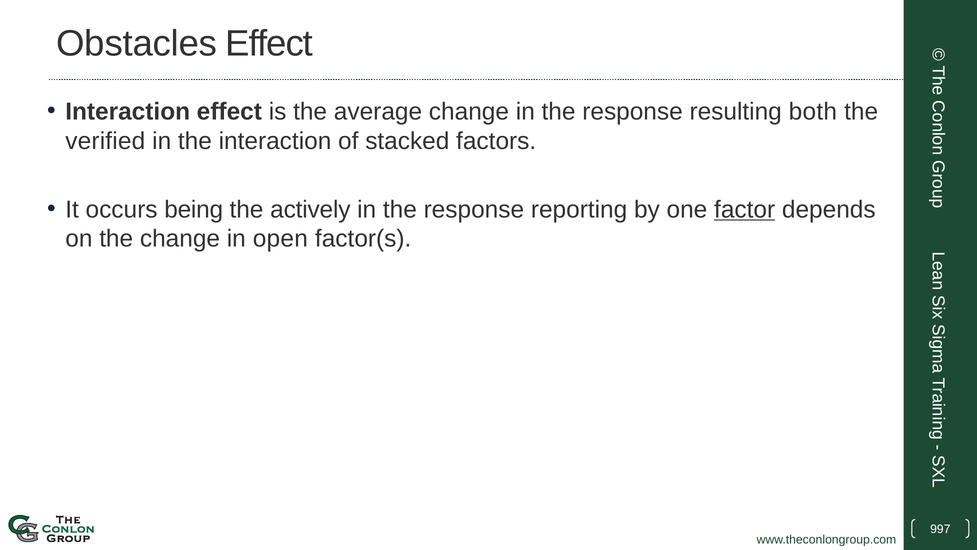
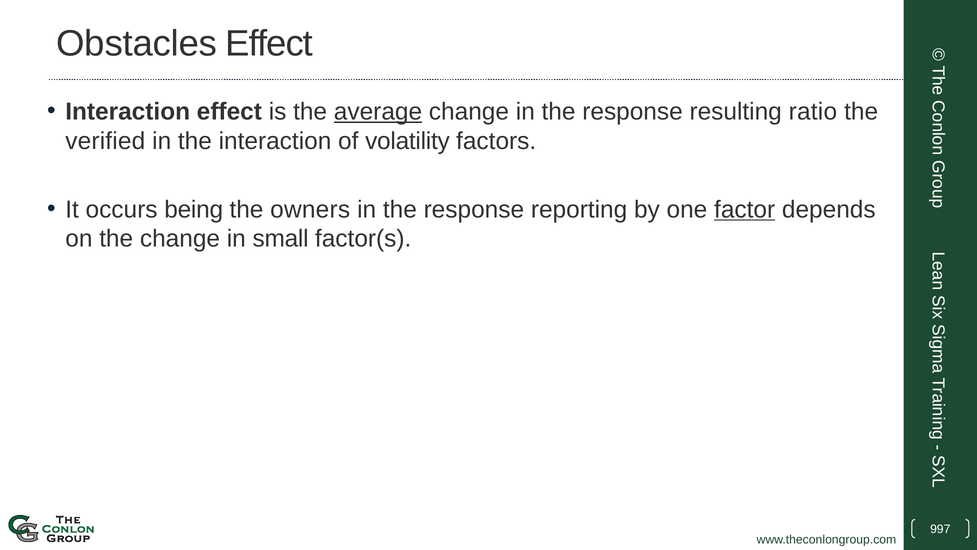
average underline: none -> present (378, 112)
both: both -> ratio (813, 112)
stacked: stacked -> volatility (407, 141)
actively: actively -> owners (310, 209)
open: open -> small (281, 239)
